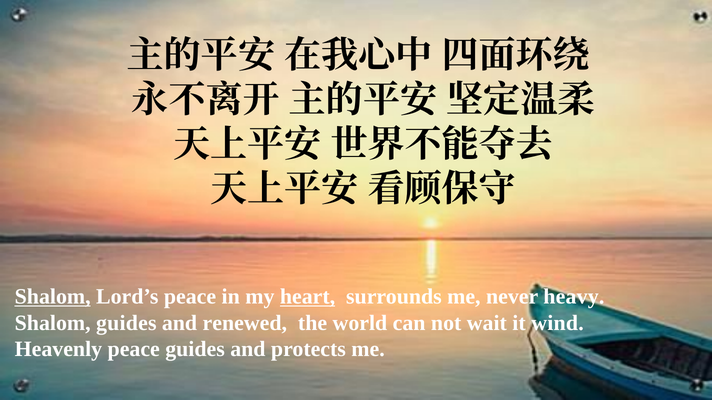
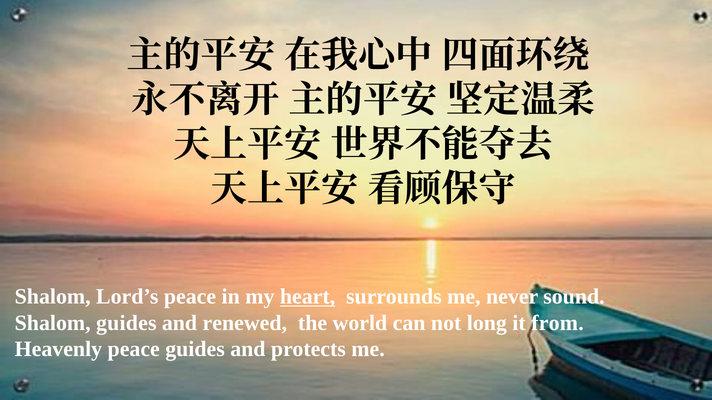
Shalom underline: present -> none (53, 297)
heavy: heavy -> sound (574, 297)
wait: wait -> long (487, 323)
wind: wind -> from (558, 323)
